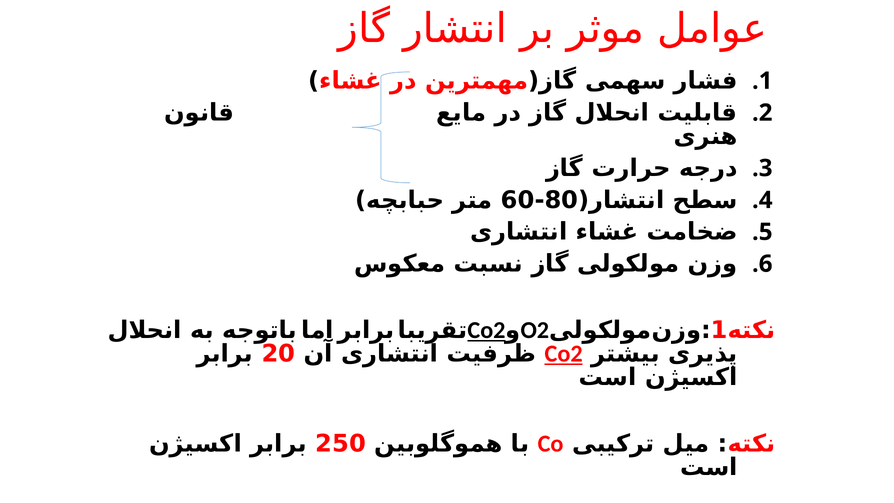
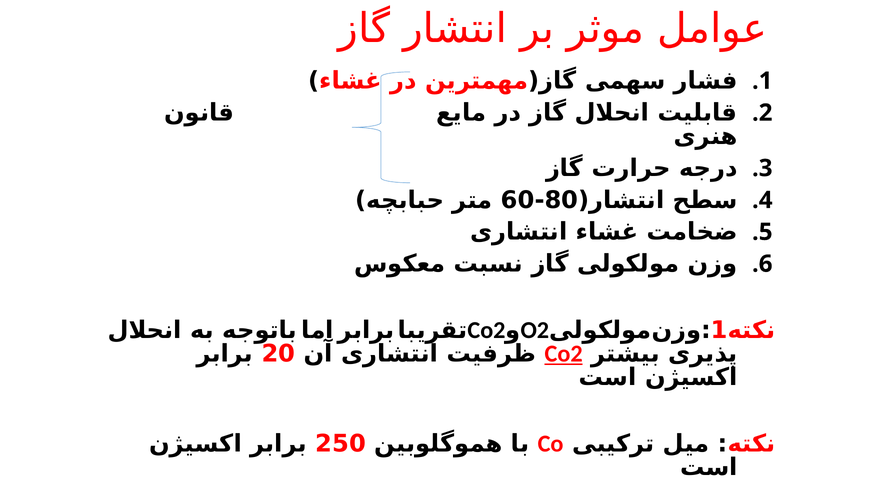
Co2 underline: present -> none (486, 330)
